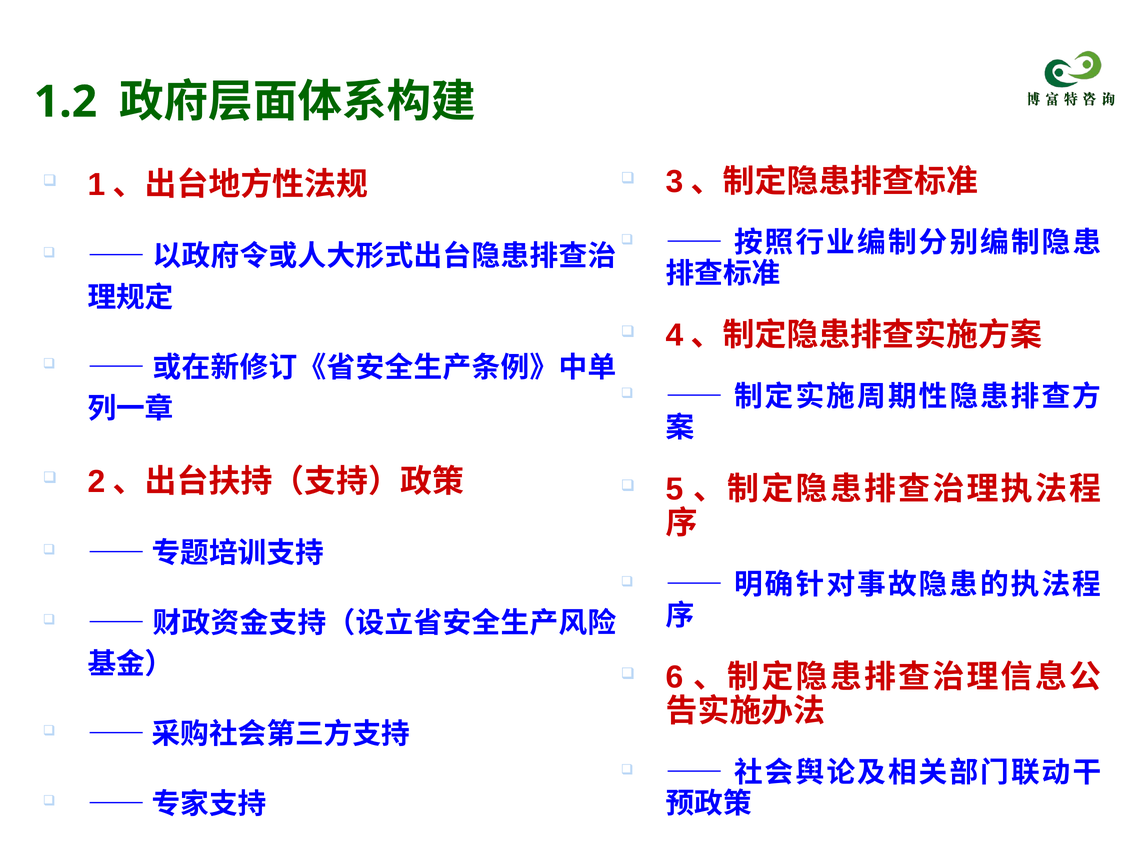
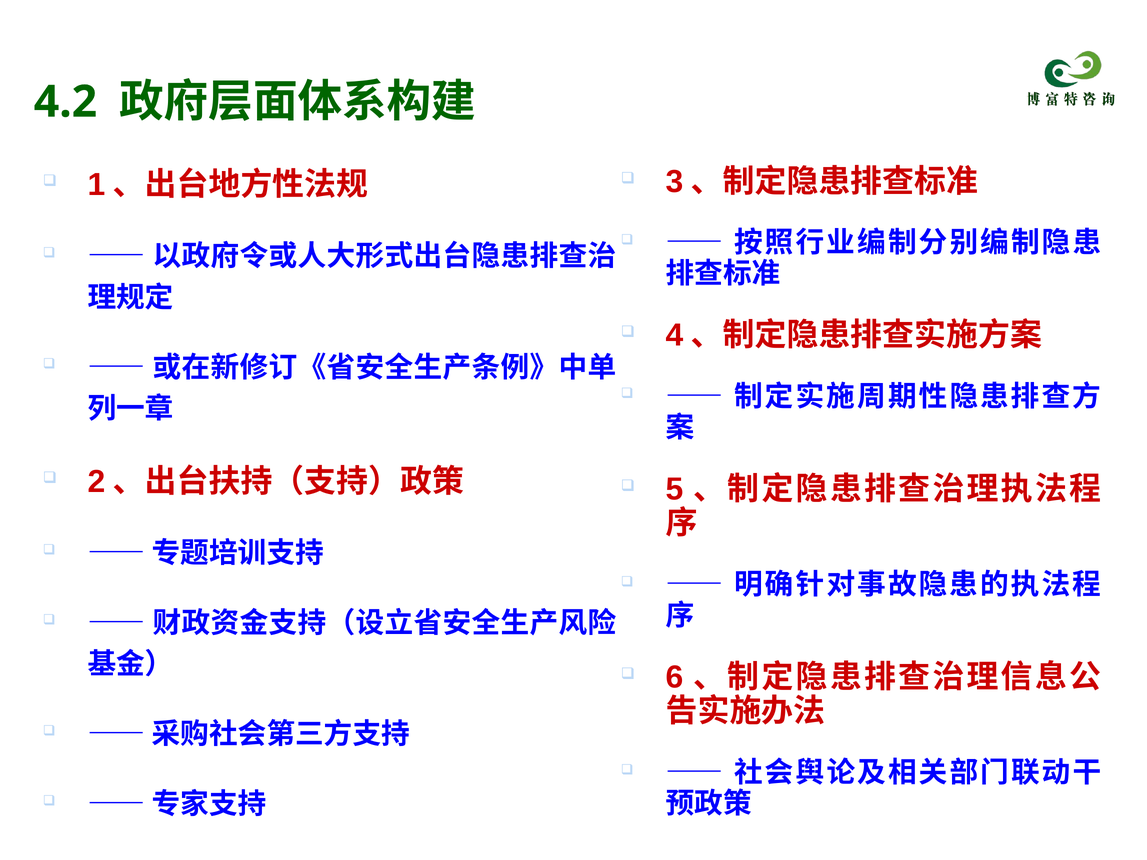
1.2: 1.2 -> 4.2 (65, 102)
